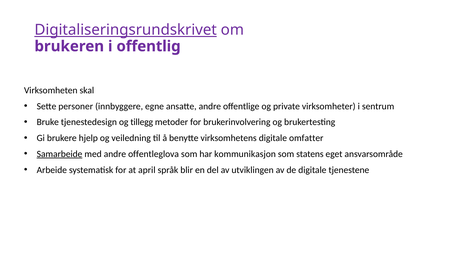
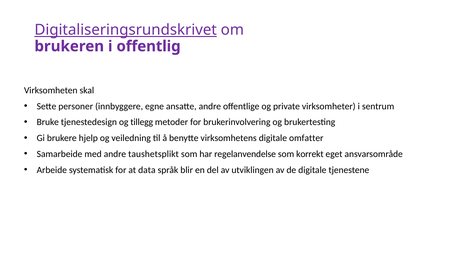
Samarbeide underline: present -> none (60, 154)
offentleglova: offentleglova -> taushetsplikt (154, 154)
kommunikasjon: kommunikasjon -> regelanvendelse (245, 154)
statens: statens -> korrekt (310, 154)
april: april -> data (147, 169)
